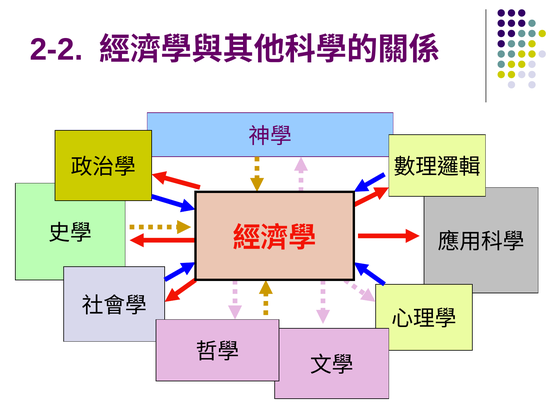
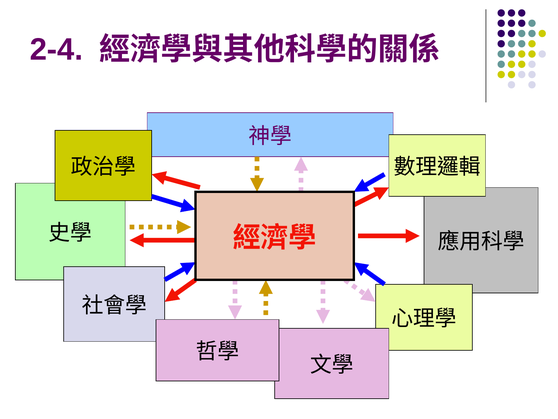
2-2: 2-2 -> 2-4 (56, 49)
